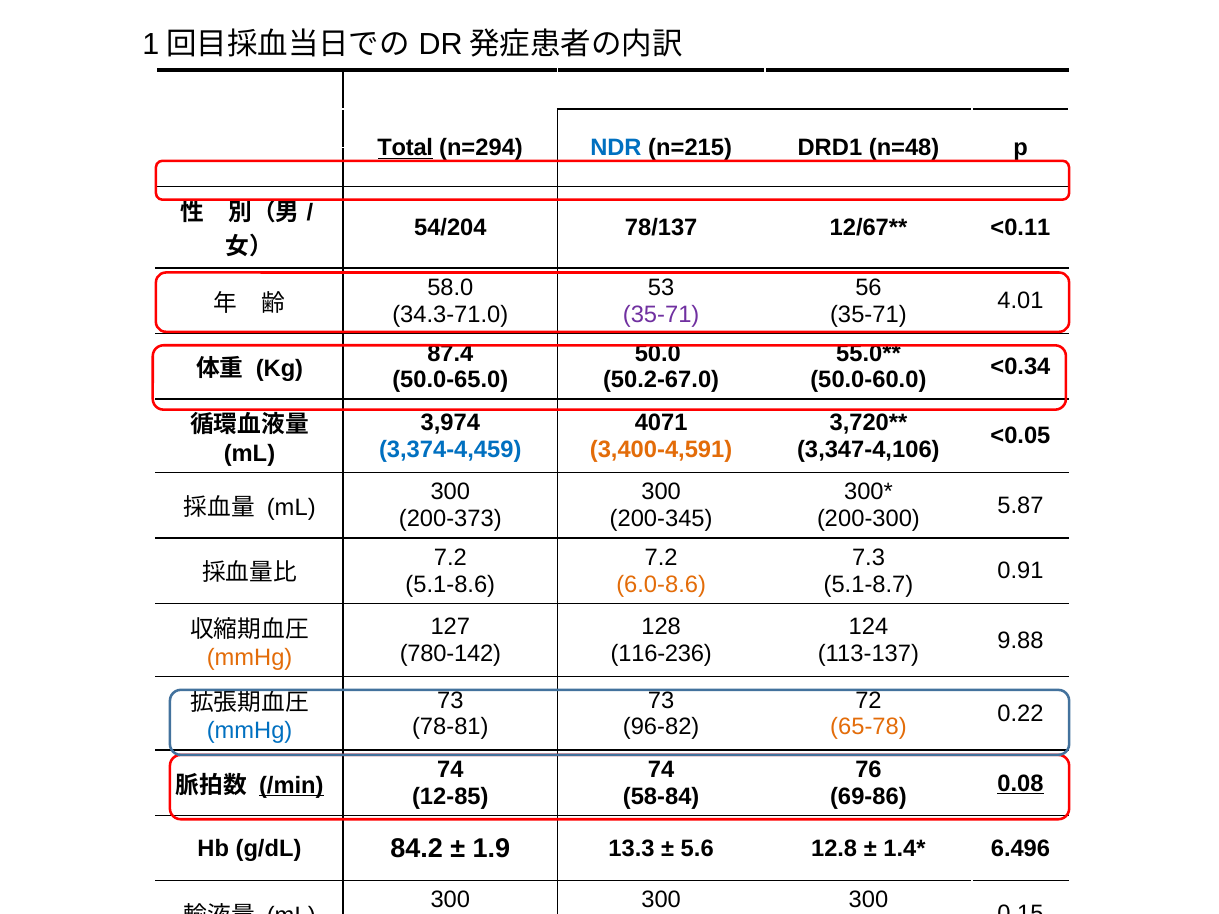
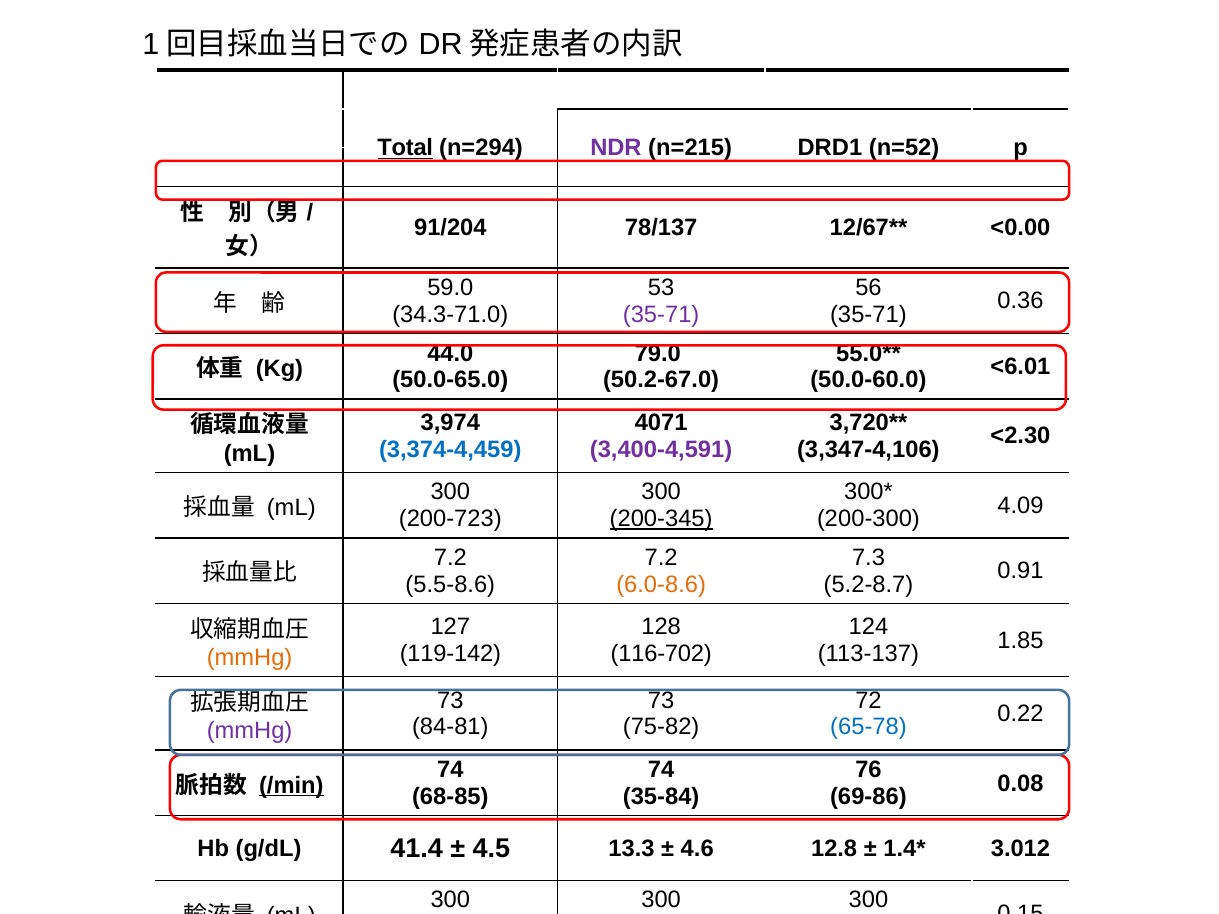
NDR colour: blue -> purple (616, 148)
n=48: n=48 -> n=52 (904, 148)
54/204: 54/204 -> 91/204 (450, 228)
<0.11: <0.11 -> <0.00 (1020, 228)
58.0: 58.0 -> 59.0 (450, 288)
4.01: 4.01 -> 0.36 (1021, 301)
87.4: 87.4 -> 44.0 (450, 353)
50.0: 50.0 -> 79.0 (658, 353)
<0.34: <0.34 -> <6.01 (1020, 367)
<0.05: <0.05 -> <2.30 (1020, 436)
3,400-4,591 colour: orange -> purple (661, 449)
5.87: 5.87 -> 4.09 (1021, 506)
200-373: 200-373 -> 200-723 (450, 519)
200-345 underline: none -> present (661, 519)
5.1-8.6: 5.1-8.6 -> 5.5-8.6 (450, 584)
5.1-8.7: 5.1-8.7 -> 5.2-8.7 (868, 584)
9.88: 9.88 -> 1.85 (1021, 641)
780-142: 780-142 -> 119-142 (450, 654)
116-236: 116-236 -> 116-702 (661, 654)
78-81: 78-81 -> 84-81 (450, 727)
96-82: 96-82 -> 75-82 (661, 727)
65-78 colour: orange -> blue (868, 727)
mmHg colour: blue -> purple (250, 731)
0.08 underline: present -> none (1021, 784)
12-85: 12-85 -> 68-85 (450, 797)
58-84: 58-84 -> 35-84 (661, 797)
84.2: 84.2 -> 41.4 (417, 849)
1.9: 1.9 -> 4.5 (491, 849)
5.6: 5.6 -> 4.6 (697, 849)
6.496: 6.496 -> 3.012 (1020, 849)
